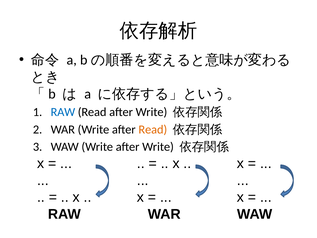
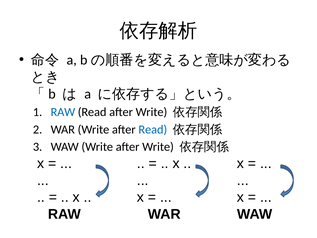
Read colour: orange -> blue (153, 129)
